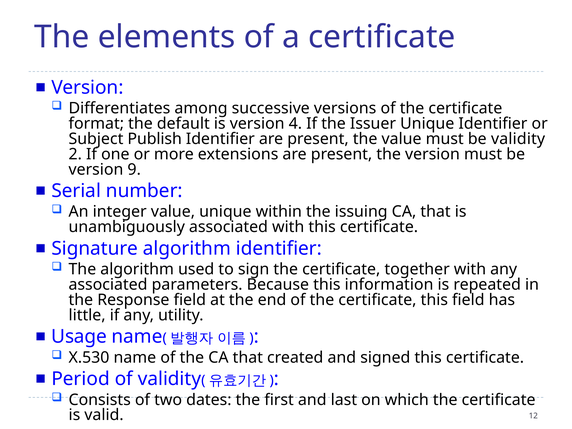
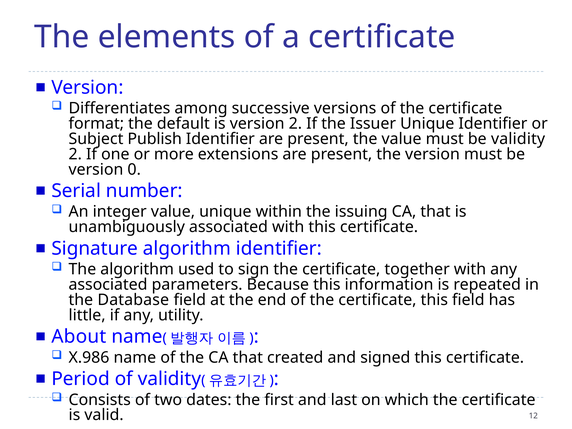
version 4: 4 -> 2 (295, 124)
9: 9 -> 0 (134, 169)
Response: Response -> Database (133, 300)
Usage: Usage -> About (79, 337)
X.530: X.530 -> X.986 (89, 357)
